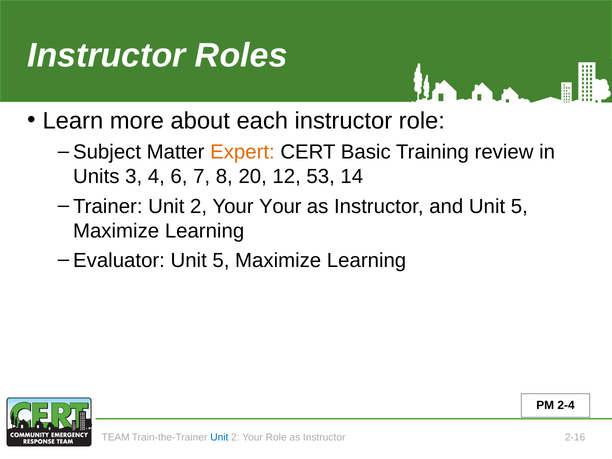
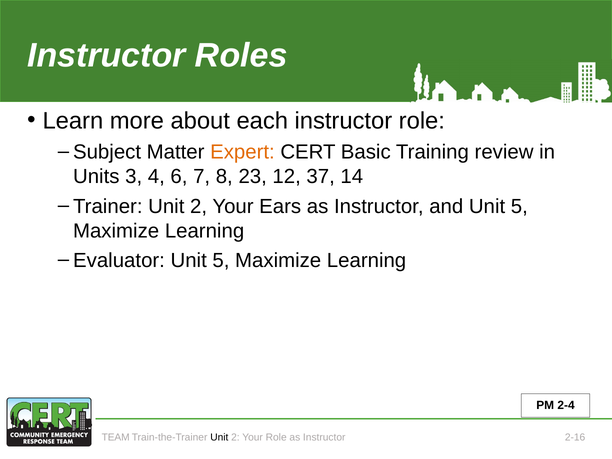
20: 20 -> 23 (253, 177)
53: 53 -> 37 (321, 177)
Your Your: Your -> Ears (280, 206)
Unit colour: blue -> black (219, 437)
